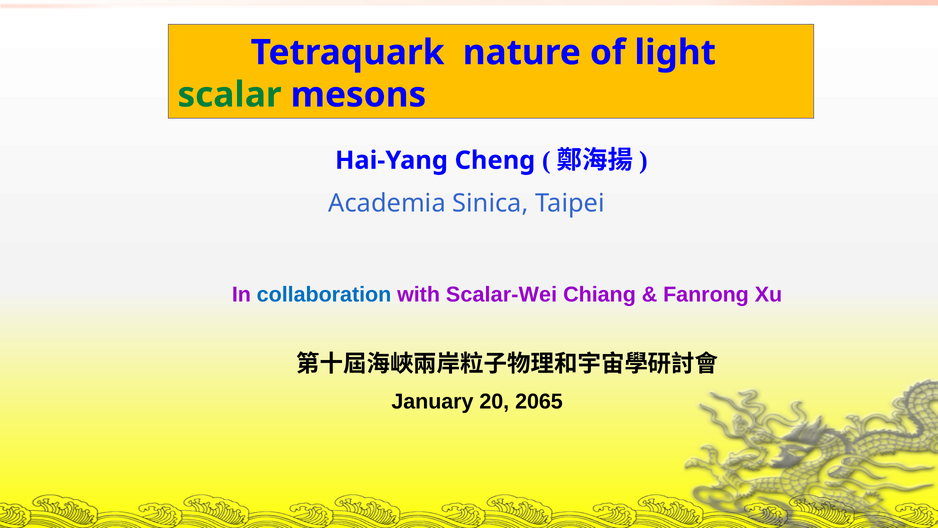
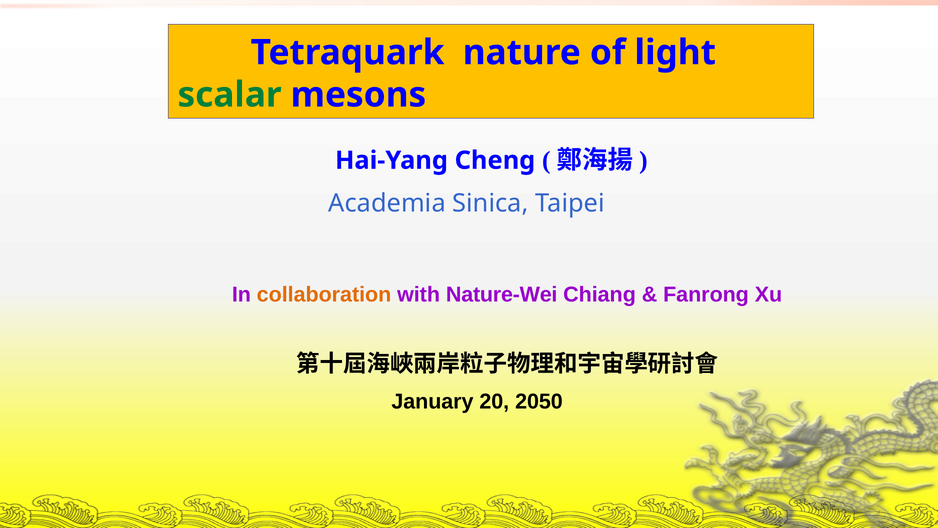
collaboration colour: blue -> orange (324, 295)
Scalar-Wei: Scalar-Wei -> Nature-Wei (502, 295)
2065: 2065 -> 2050 (539, 401)
